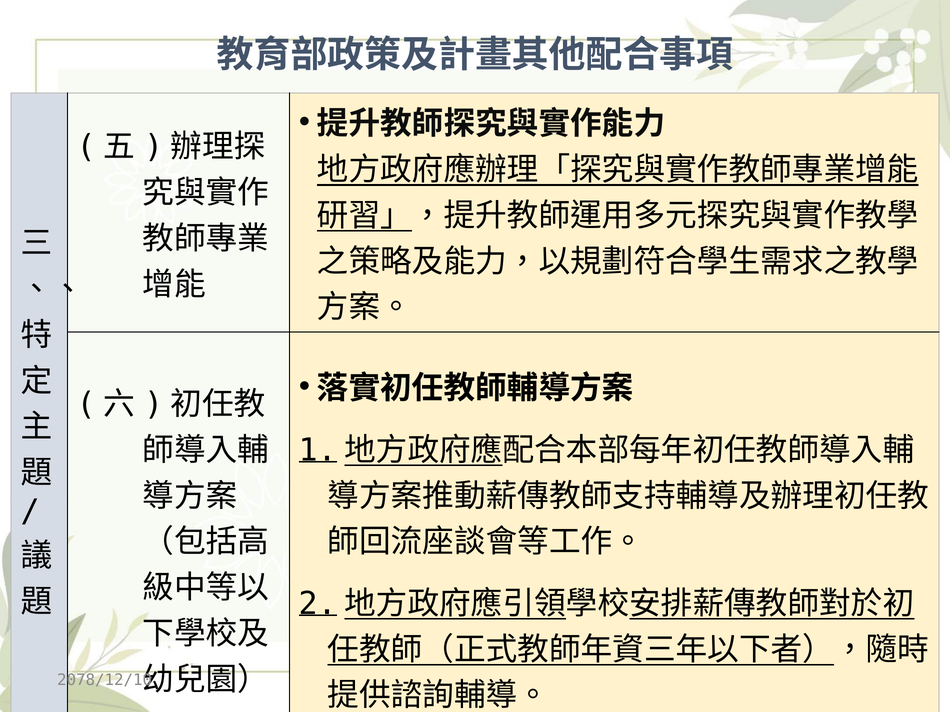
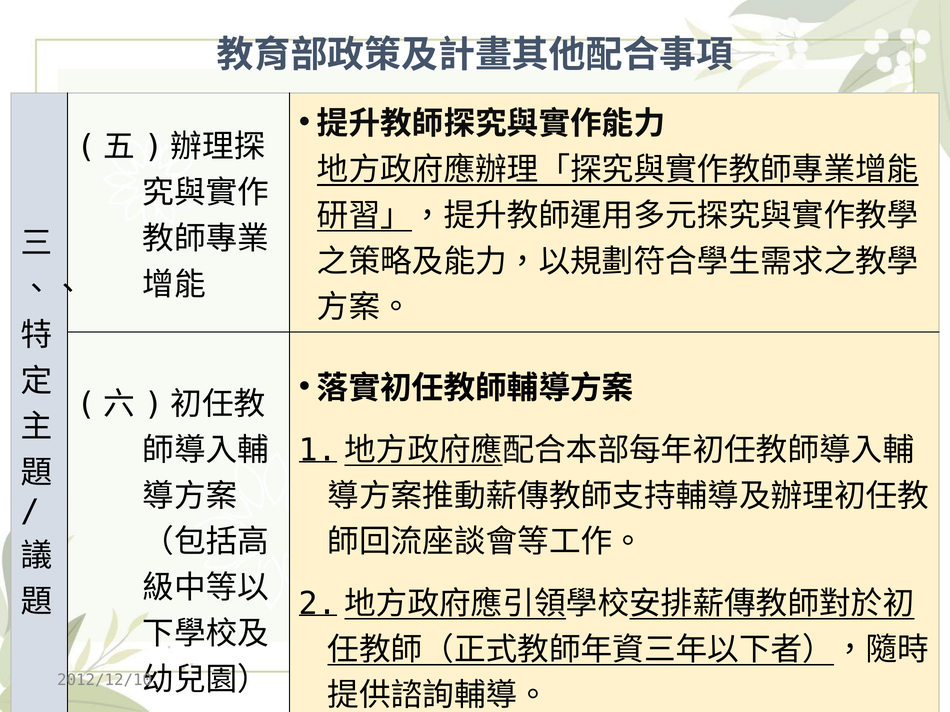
2078/12/10: 2078/12/10 -> 2012/12/10 (105, 680)
